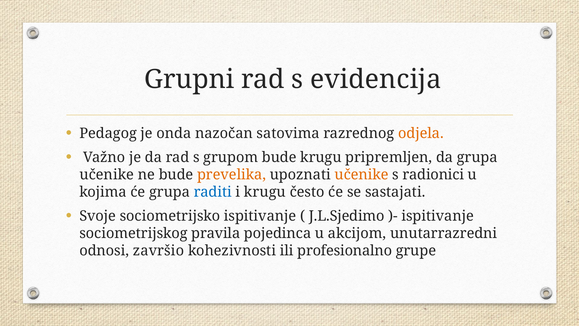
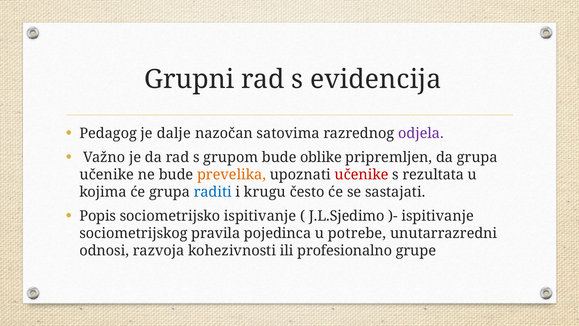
onda: onda -> dalje (174, 133)
odjela colour: orange -> purple (421, 133)
bude krugu: krugu -> oblike (321, 157)
učenike colour: orange -> red (362, 175)
radionici: radionici -> rezultata (433, 175)
Svoje: Svoje -> Popis (98, 216)
akcijom: akcijom -> potrebe (357, 233)
završio: završio -> razvoja (159, 251)
